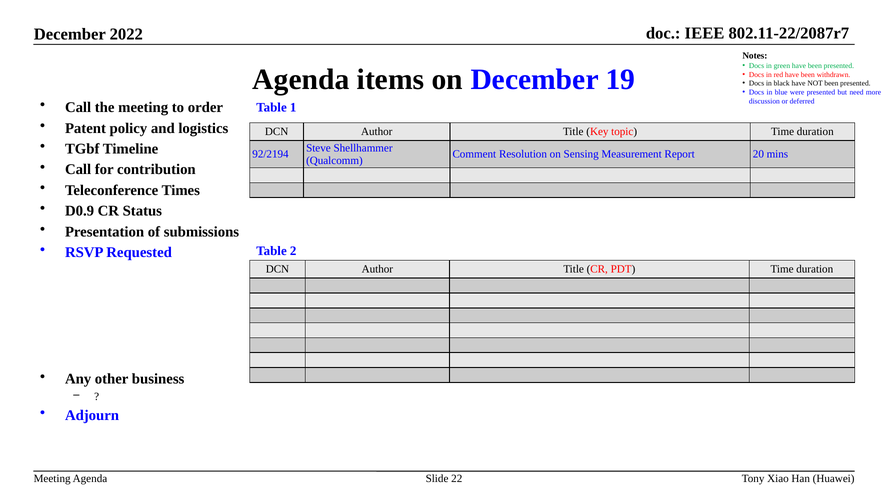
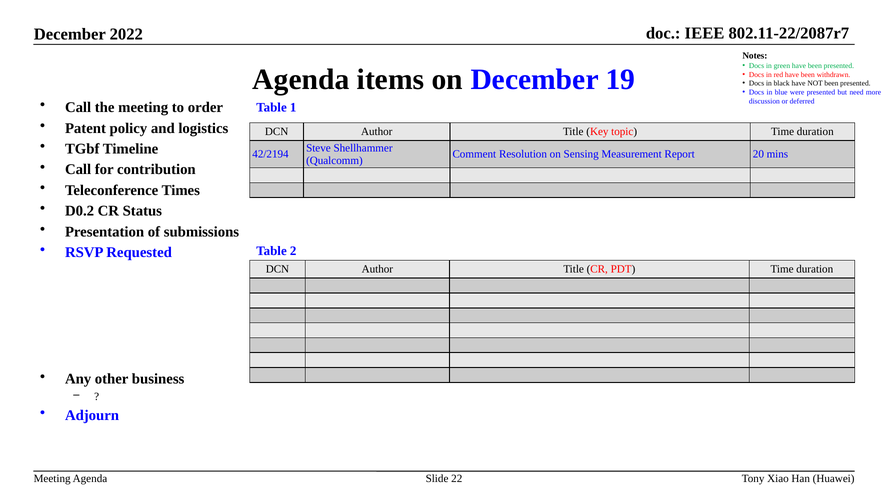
92/2194: 92/2194 -> 42/2194 (271, 154)
D0.9: D0.9 -> D0.2 (80, 211)
